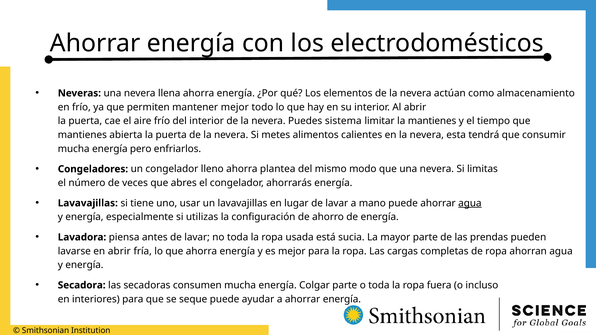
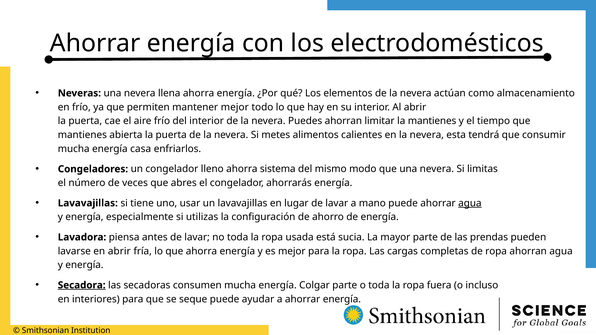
Puedes sistema: sistema -> ahorran (343, 121)
pero: pero -> casa (141, 149)
plantea: plantea -> sistema (278, 169)
Secadora underline: none -> present (82, 285)
